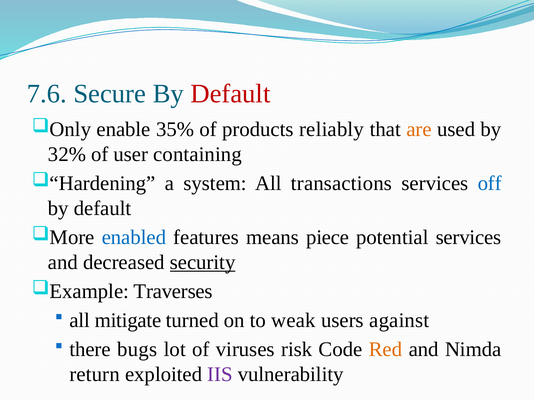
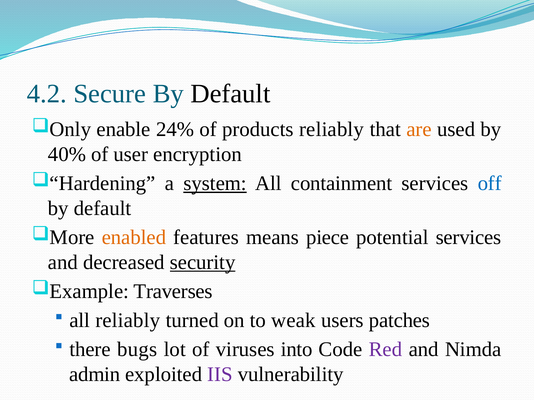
7.6: 7.6 -> 4.2 (47, 94)
Default colour: red -> black (230, 94)
35%: 35% -> 24% (175, 130)
32%: 32% -> 40% (67, 155)
containing: containing -> encryption (198, 155)
system underline: none -> present (215, 184)
transactions: transactions -> containment (342, 184)
enabled colour: blue -> orange (134, 238)
all mitigate: mitigate -> reliably (128, 321)
against: against -> patches (399, 321)
risk: risk -> into (297, 350)
Red colour: orange -> purple (386, 350)
return: return -> admin (95, 375)
